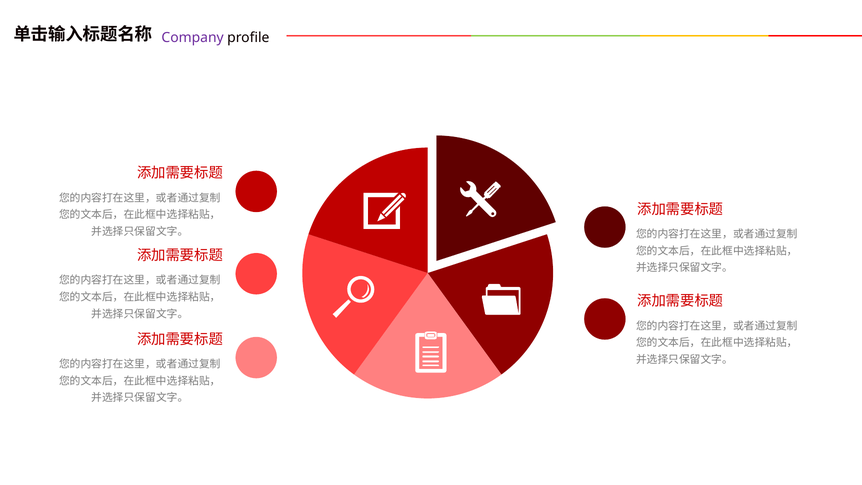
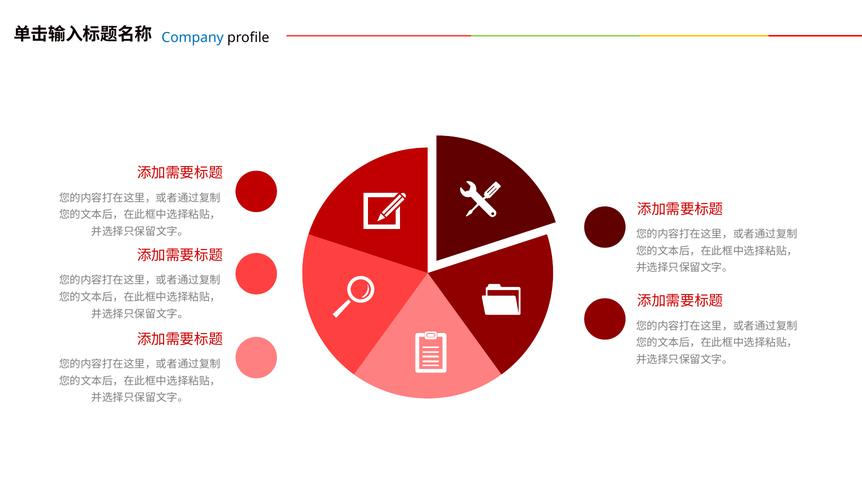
Company colour: purple -> blue (193, 37)
